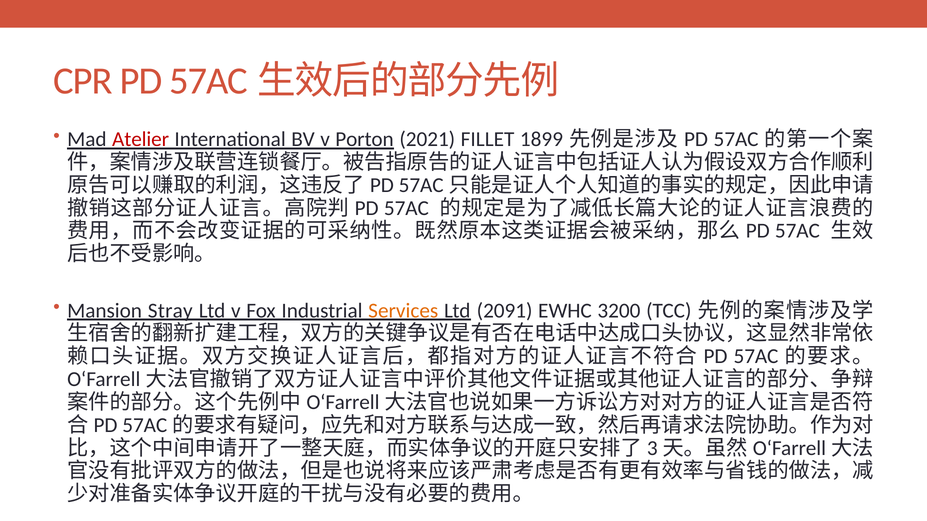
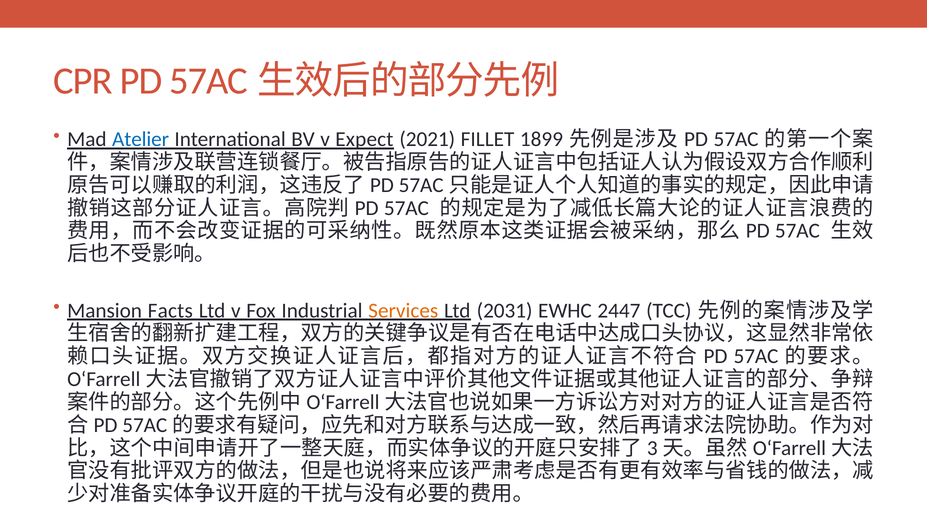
Atelier colour: red -> blue (141, 139)
Porton: Porton -> Expect (364, 139)
Stray: Stray -> Facts (170, 311)
2091: 2091 -> 2031 (505, 311)
3200: 3200 -> 2447 (619, 311)
